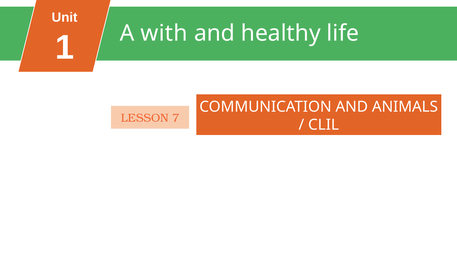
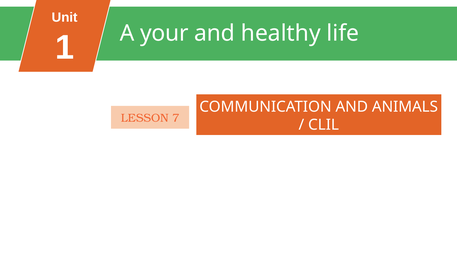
with: with -> your (164, 33)
